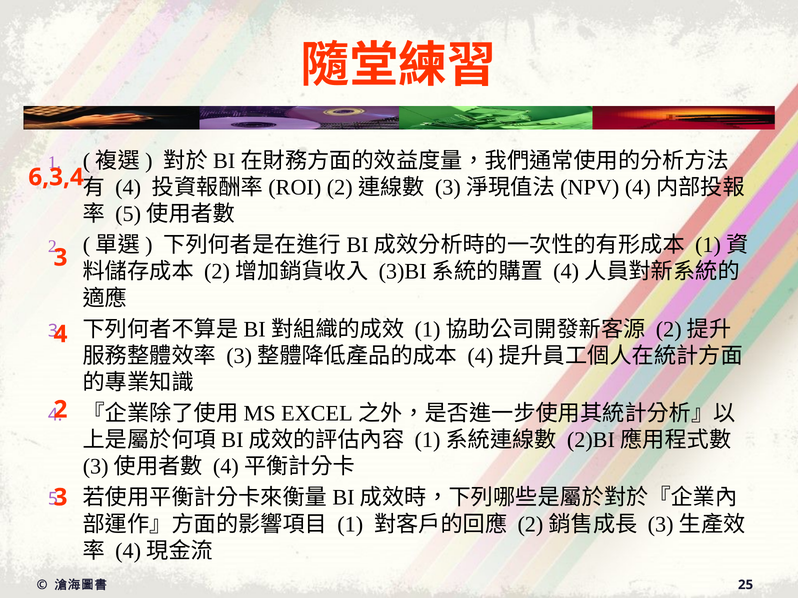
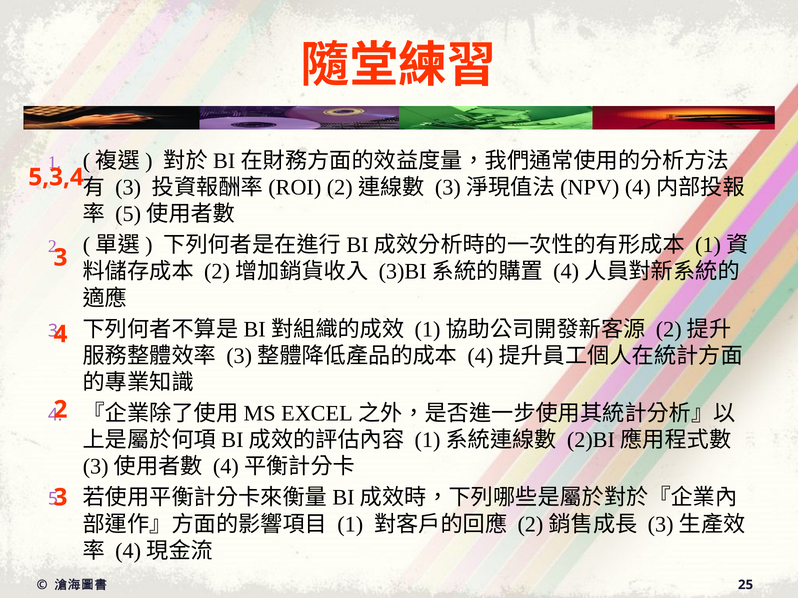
6,3,4: 6,3,4 -> 5,3,4 (56, 177)
4: 4 -> 3 (128, 188)
